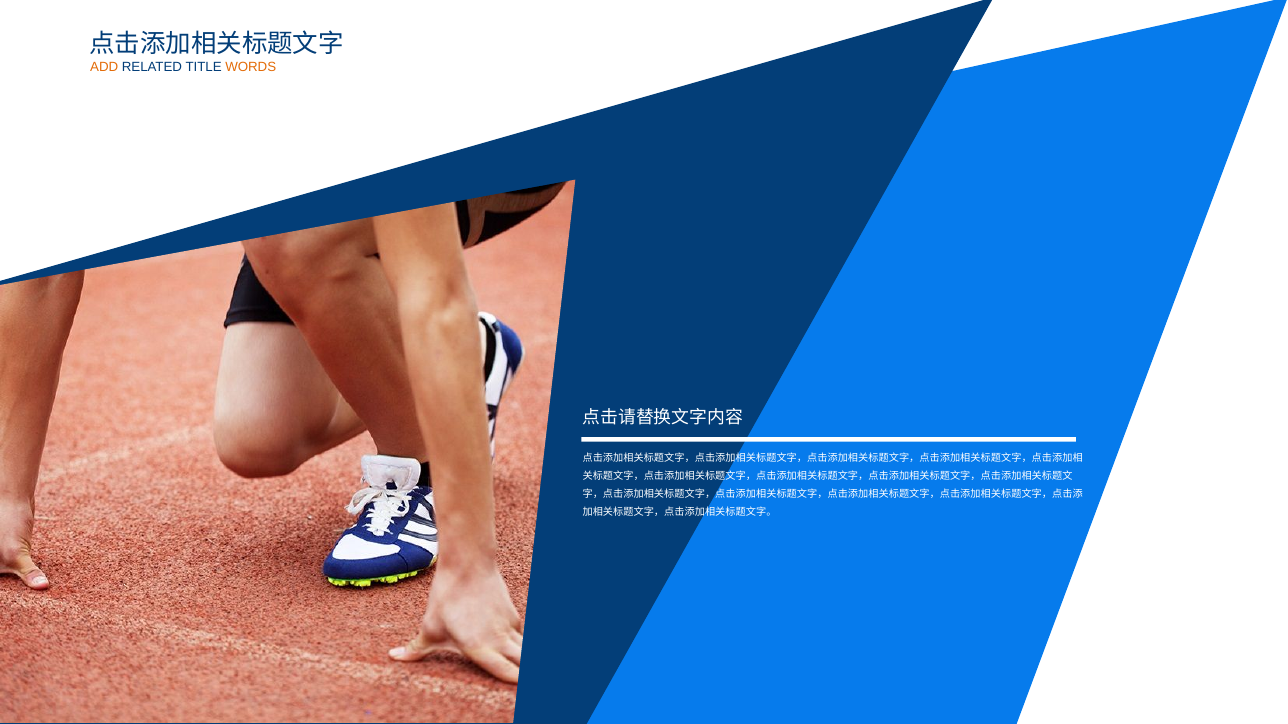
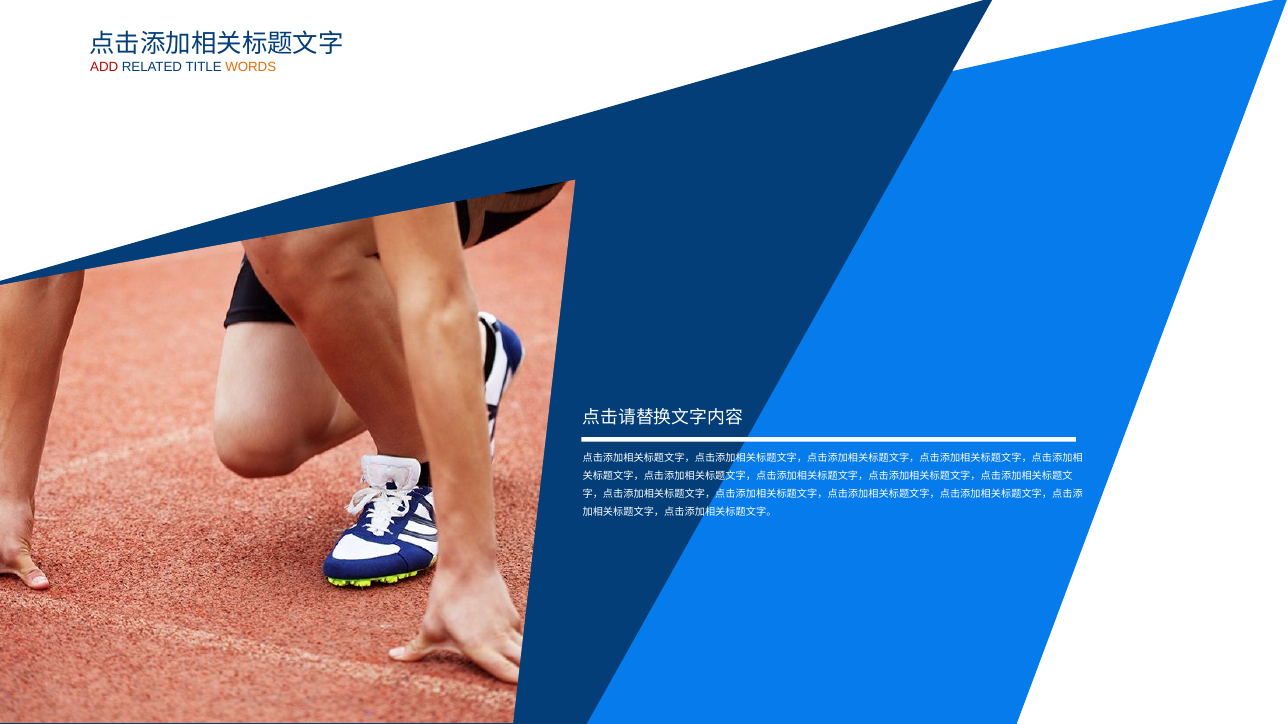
ADD colour: orange -> red (104, 68)
